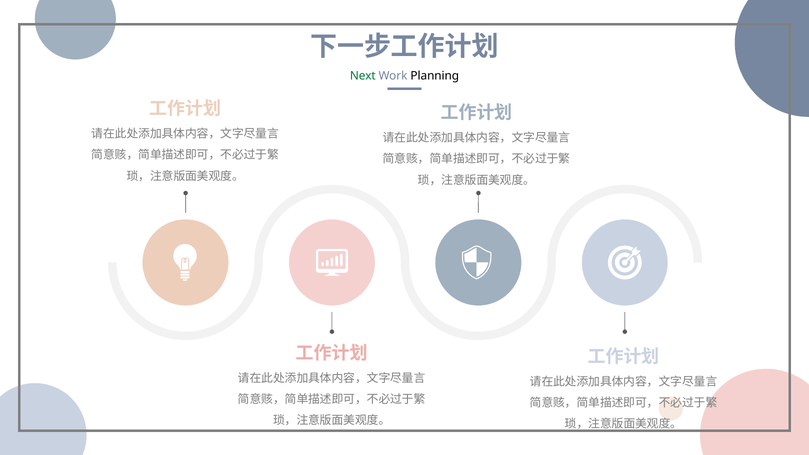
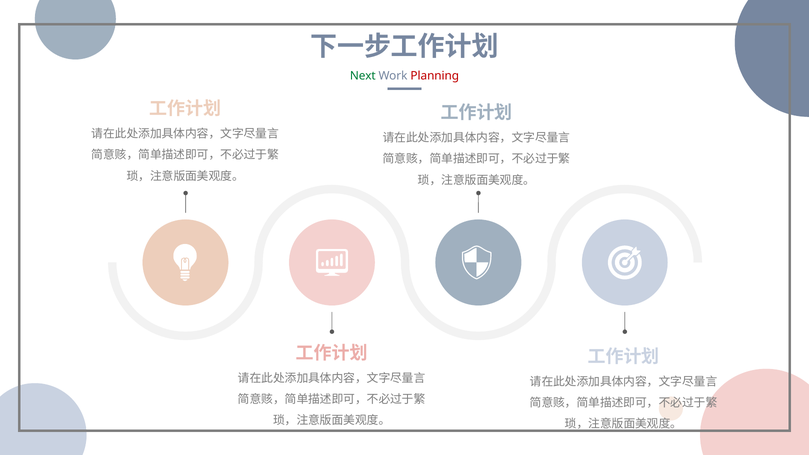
Planning colour: black -> red (435, 76)
